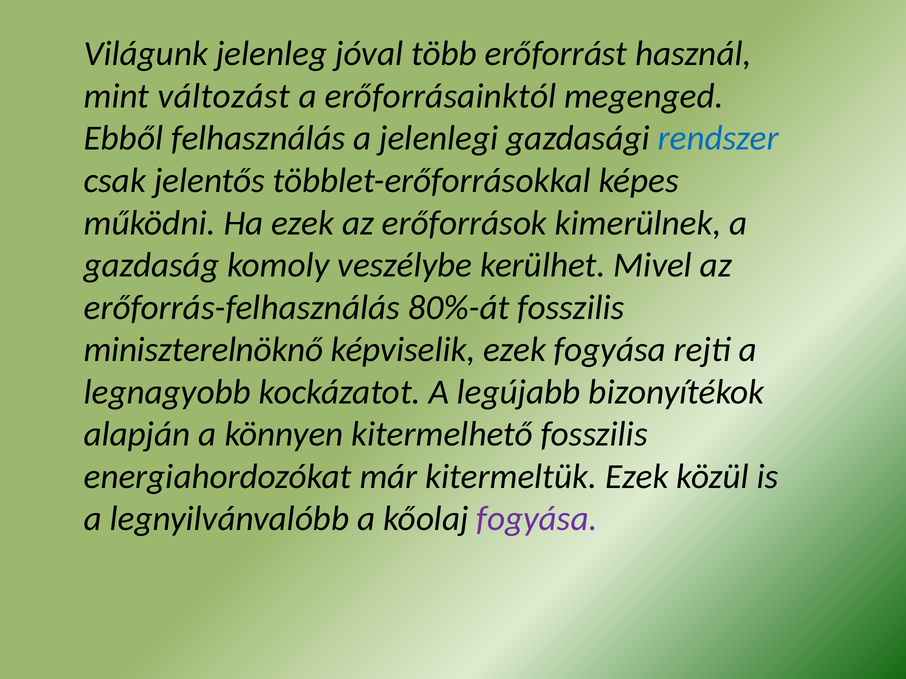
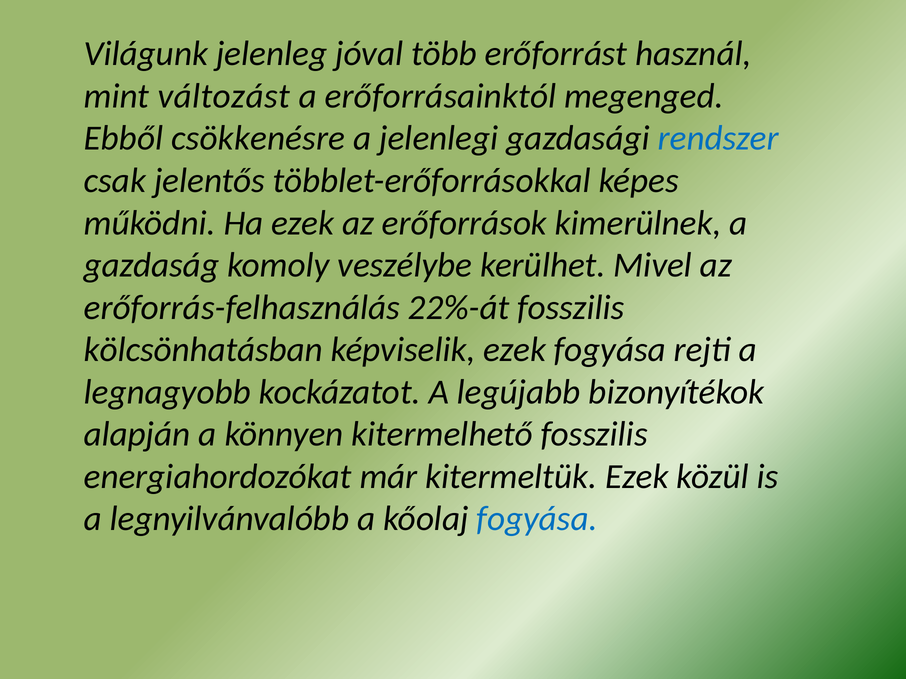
felhasználás: felhasználás -> csökkenésre (258, 138)
80%-át: 80%-át -> 22%-át (459, 308)
miniszterelnöknő: miniszterelnöknő -> kölcsönhatásban (203, 350)
fogyása colour: purple -> blue (537, 519)
